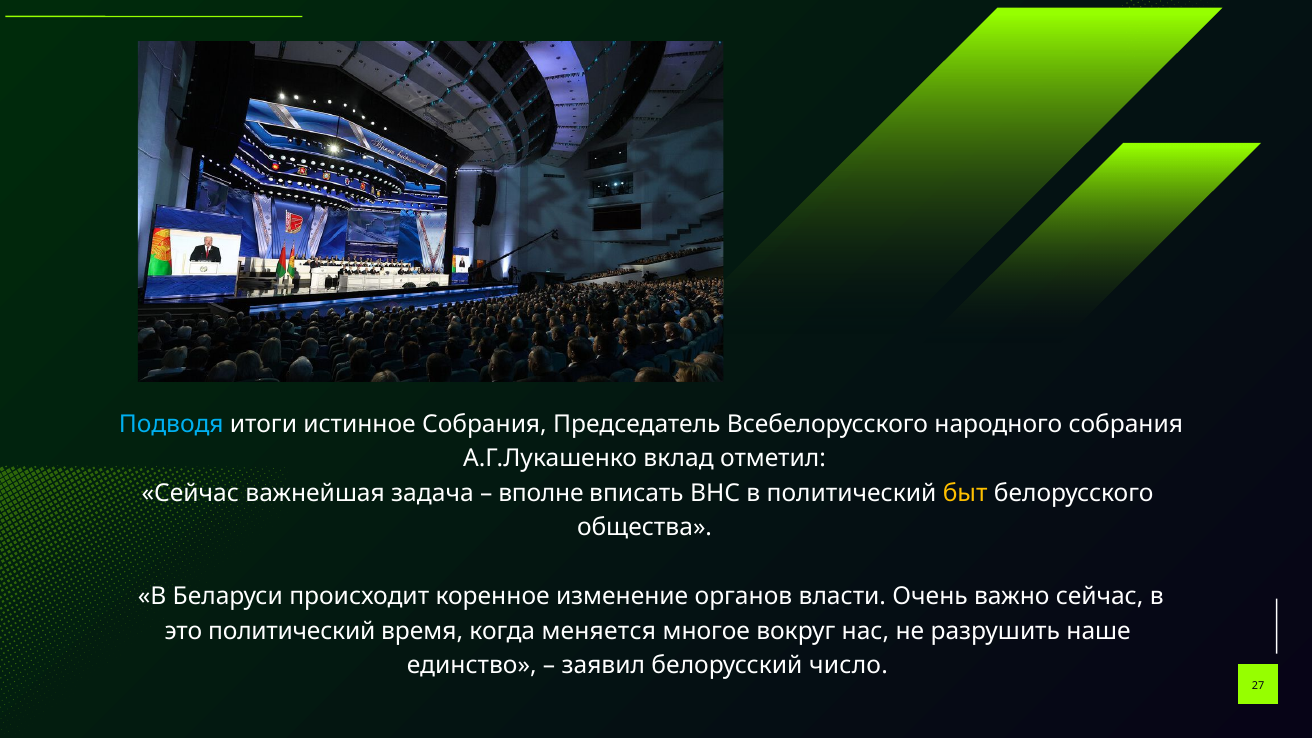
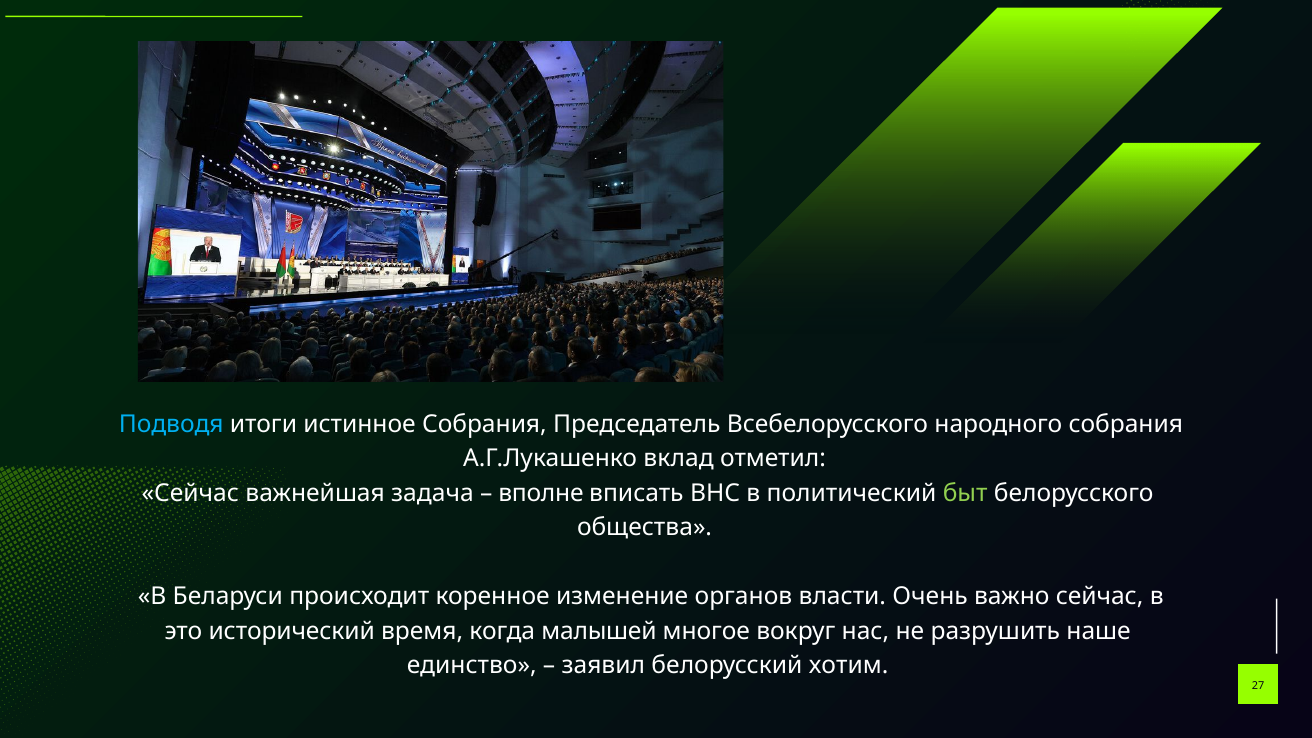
быт colour: yellow -> light green (965, 493)
это политический: политический -> исторический (292, 631)
меняется: меняется -> малышей (599, 631)
число: число -> хотим (849, 665)
